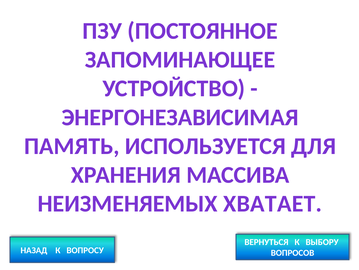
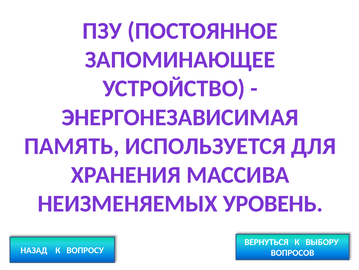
ХВАТАЕТ: ХВАТАЕТ -> УРОВЕНЬ (273, 203)
